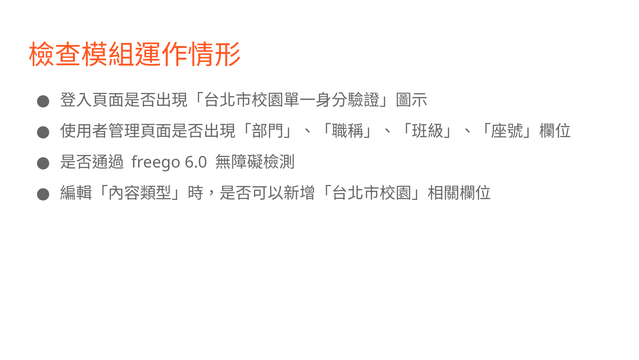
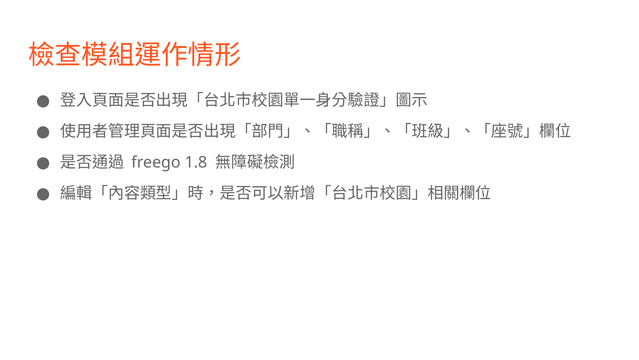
6.0: 6.0 -> 1.8 (196, 162)
